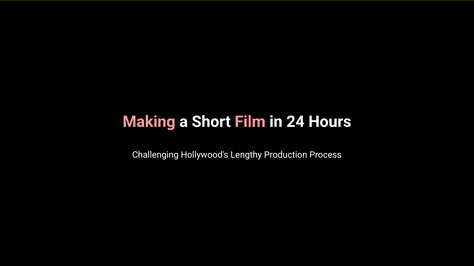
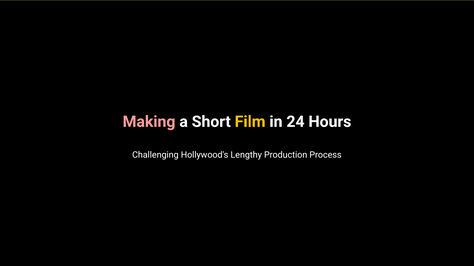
Film colour: pink -> yellow (250, 122)
